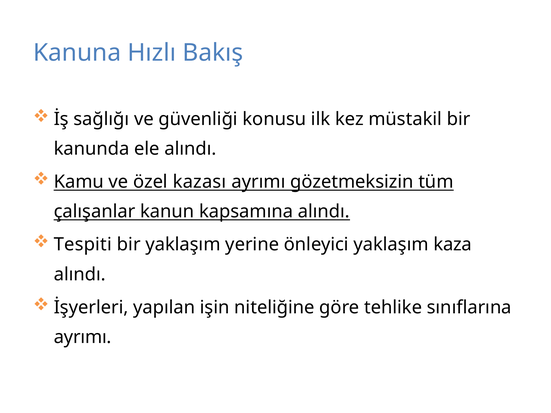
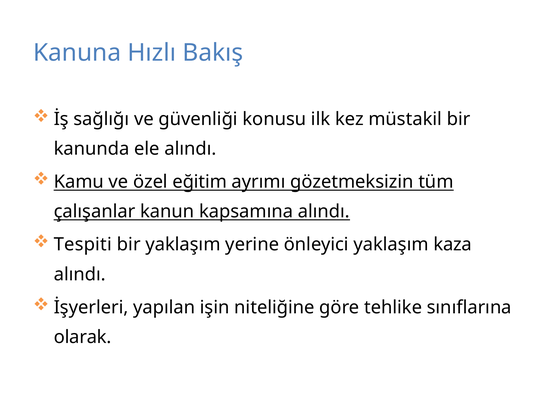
kazası: kazası -> eğitim (200, 182)
ayrımı: ayrımı -> olarak (83, 337)
